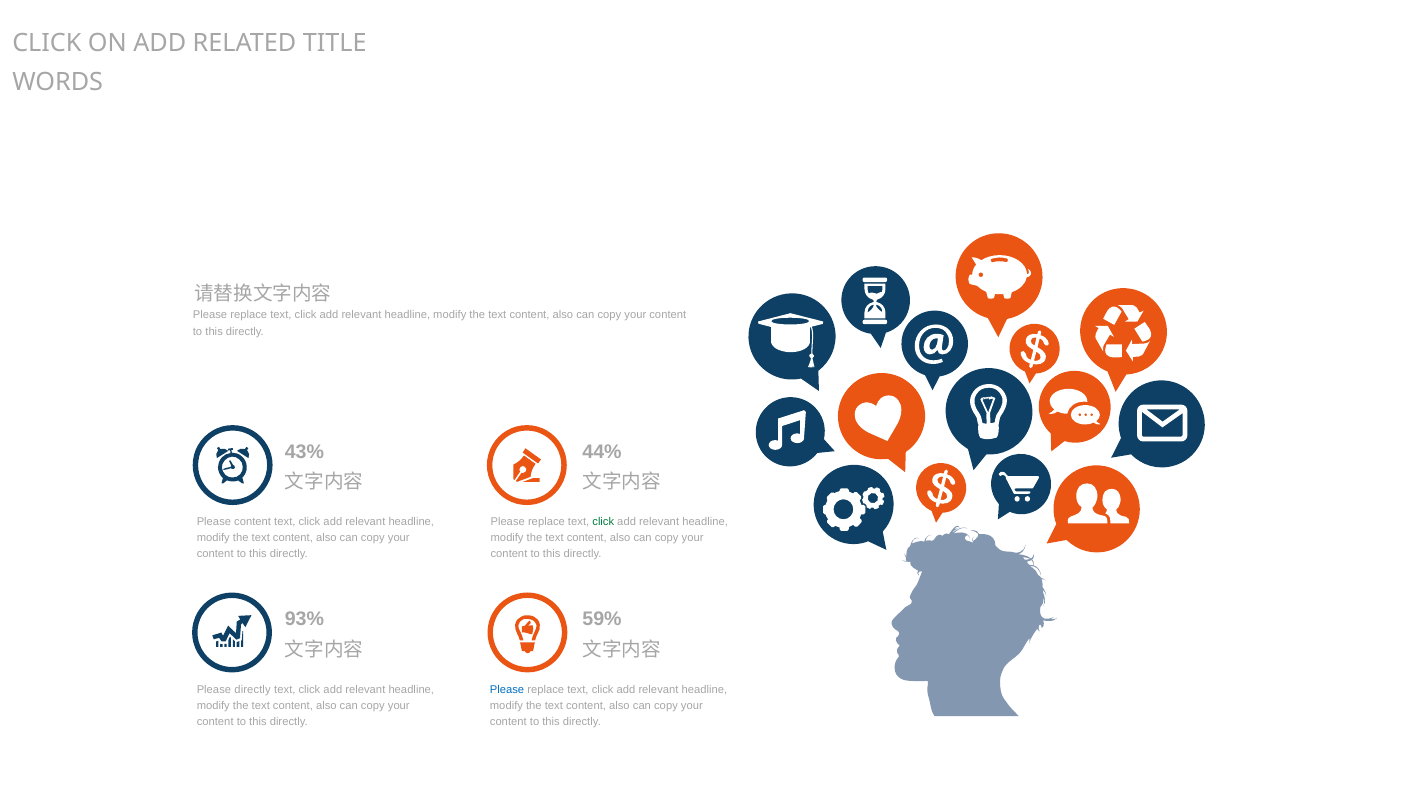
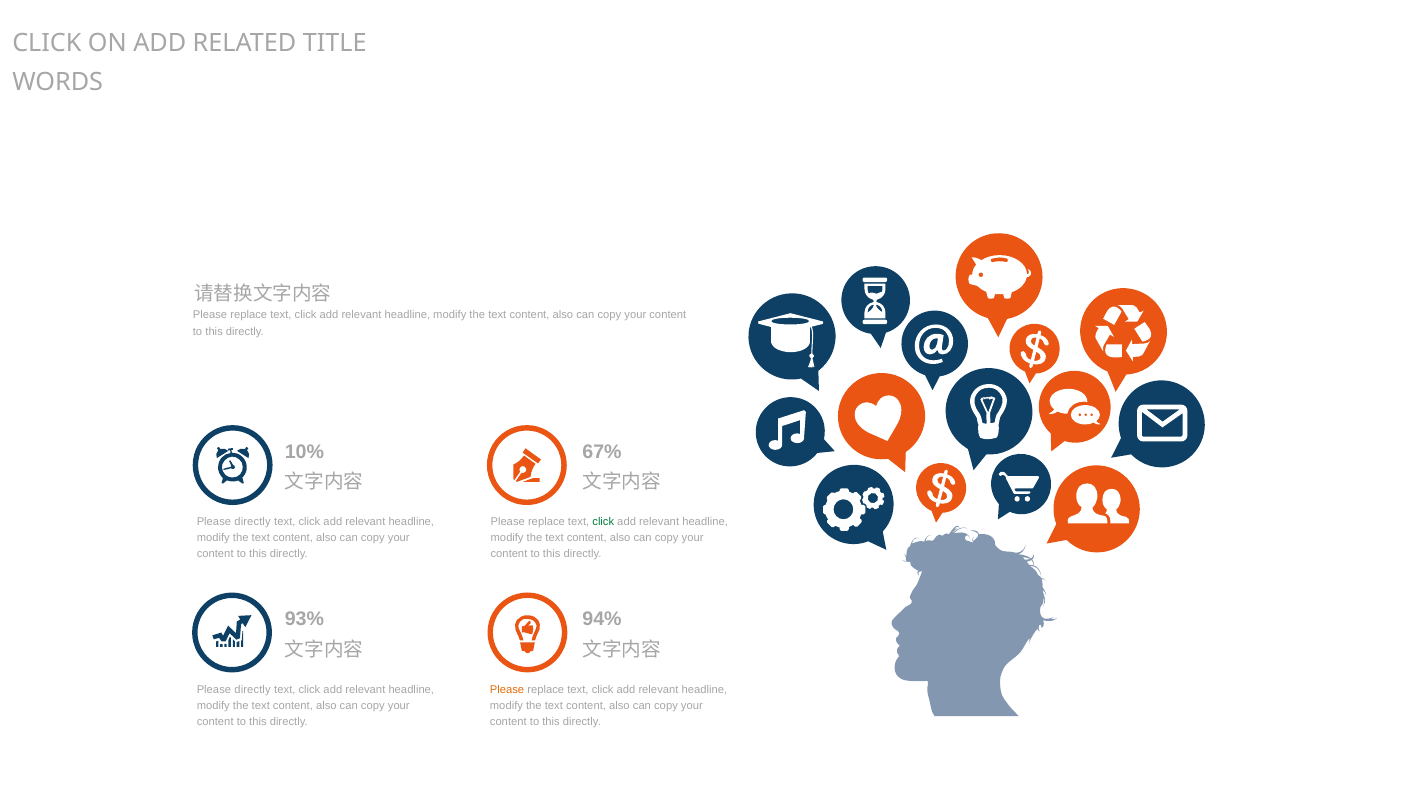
43%: 43% -> 10% (304, 452)
44%: 44% -> 67% (602, 452)
content: content -> directly (253, 521)
59%: 59% -> 94% (602, 618)
Please colour: blue -> orange (507, 689)
